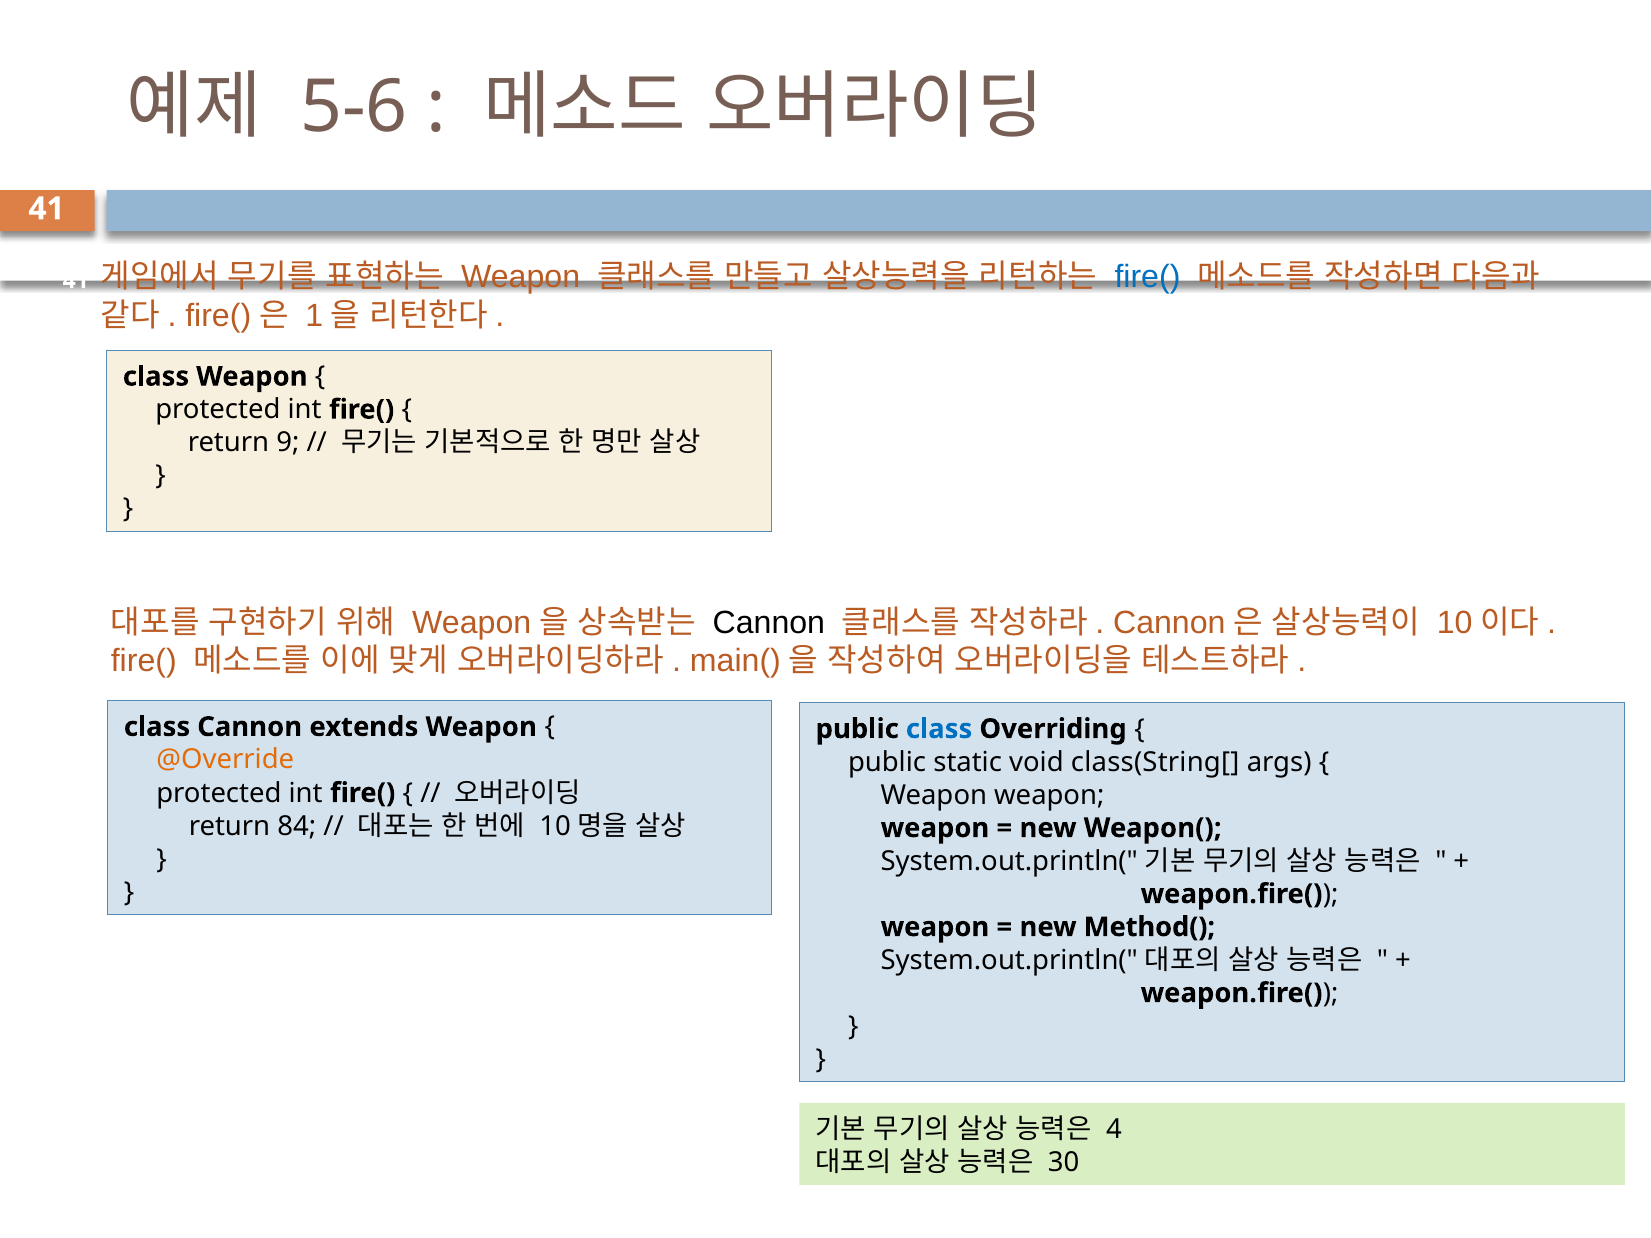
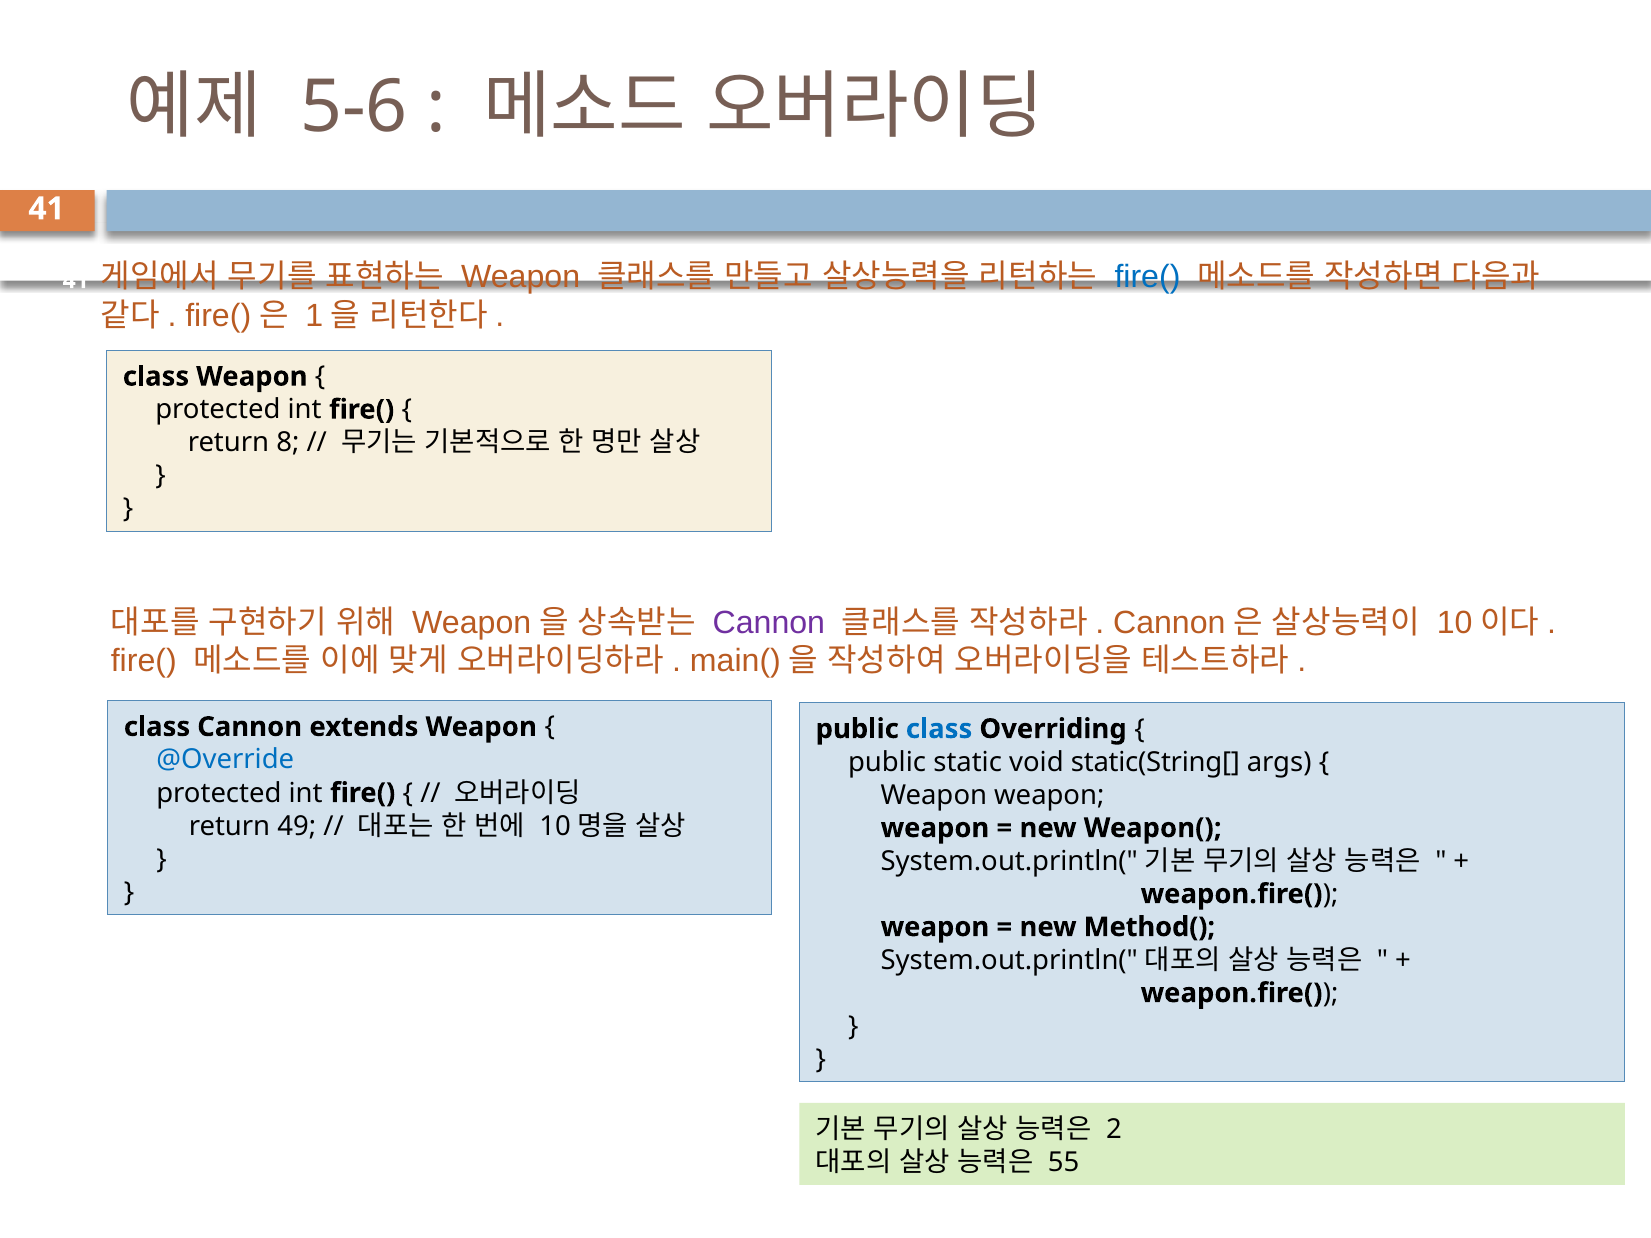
9: 9 -> 8 (288, 443)
Cannon colour: black -> purple (769, 623)
@Override colour: orange -> blue (225, 760)
class(String[: class(String[ -> static(String[ (1155, 762)
84: 84 -> 49 (297, 826)
4: 4 -> 2 (1114, 1130)
30: 30 -> 55 (1064, 1163)
